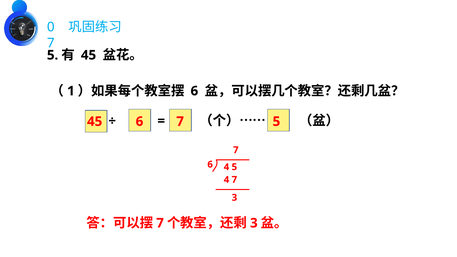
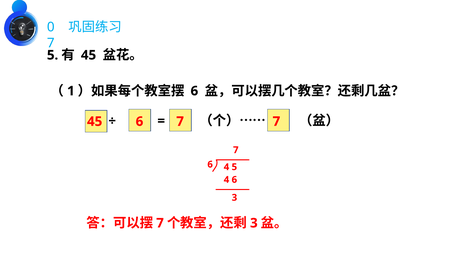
7 5: 5 -> 7 (276, 122)
4 7: 7 -> 6 (234, 180)
